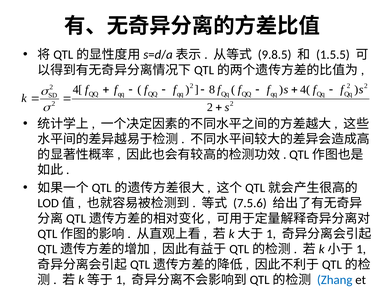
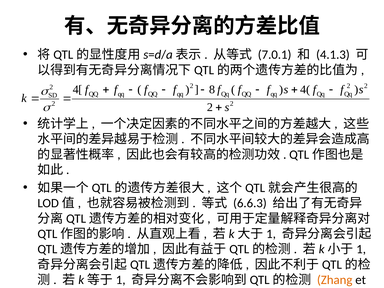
9.8.5: 9.8.5 -> 7.0.1 (275, 55)
1.5.5: 1.5.5 -> 4.1.3 (333, 55)
7.5.6: 7.5.6 -> 6.6.3 (250, 203)
Zhang colour: blue -> orange (335, 280)
